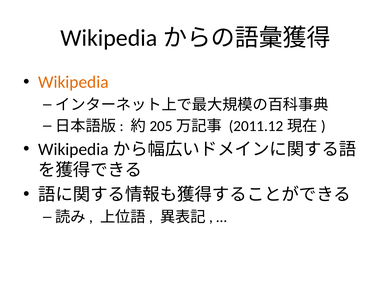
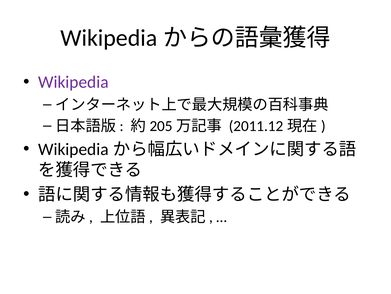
Wikipedia colour: orange -> purple (73, 82)
